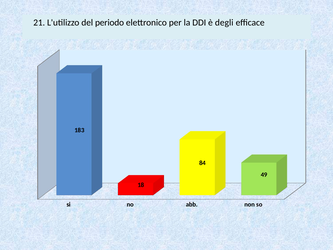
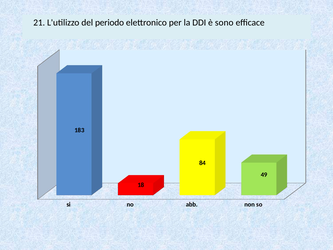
degli: degli -> sono (224, 23)
